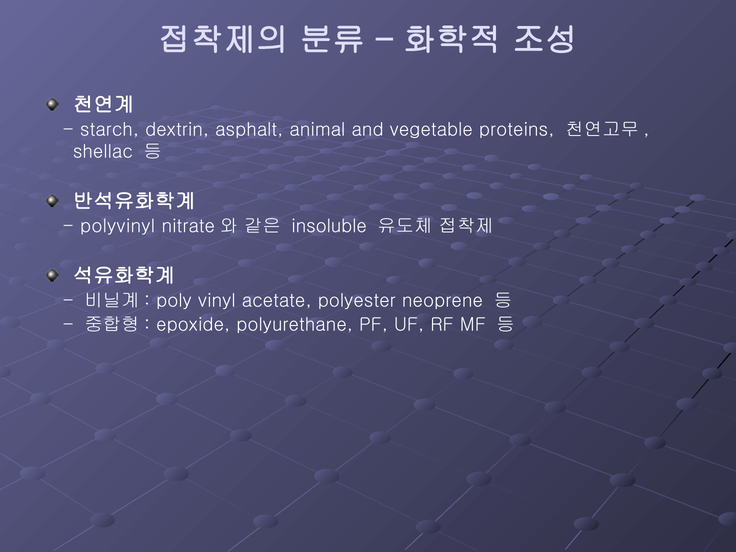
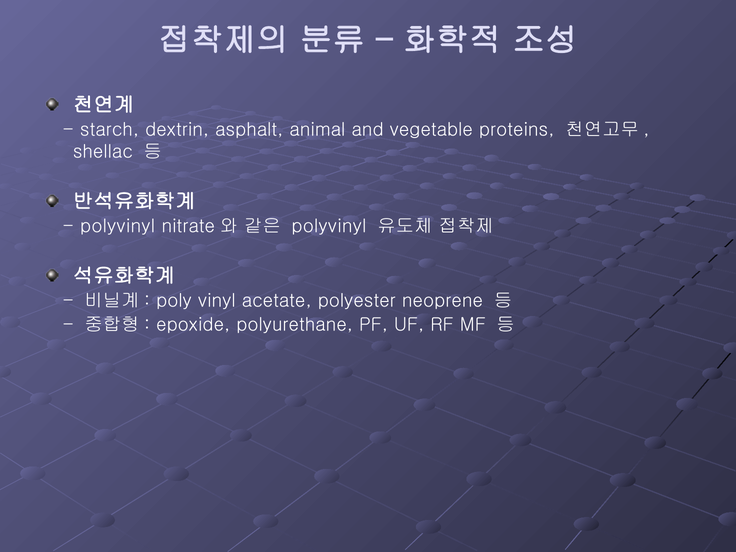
insoluble: insoluble -> polyvinyl (329, 226)
